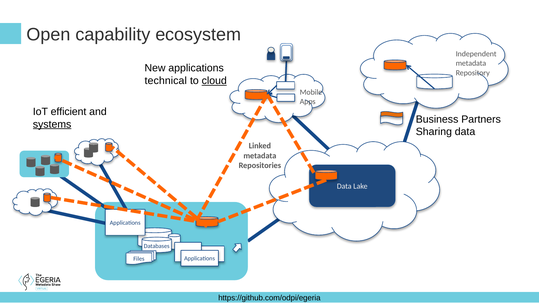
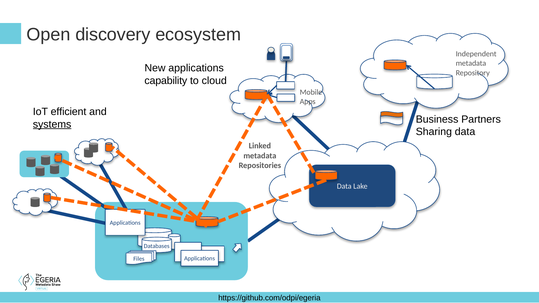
capability: capability -> discovery (113, 34)
technical: technical -> capability (166, 81)
cloud underline: present -> none (214, 81)
